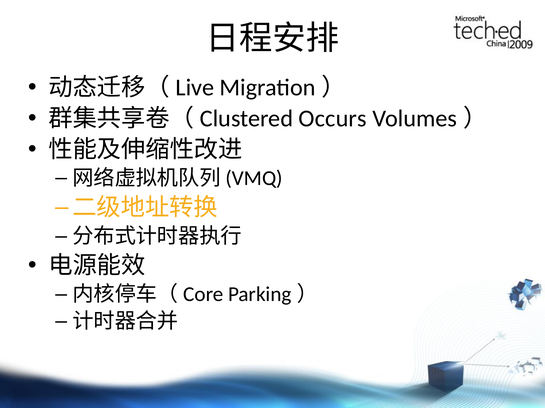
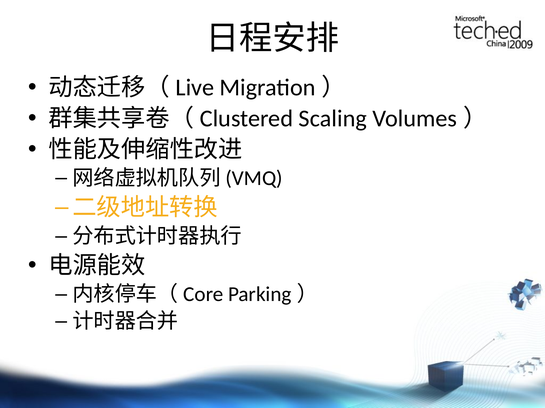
Occurs: Occurs -> Scaling (333, 119)
